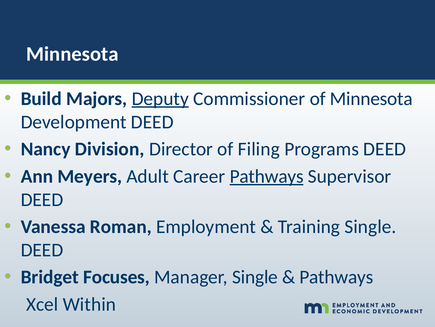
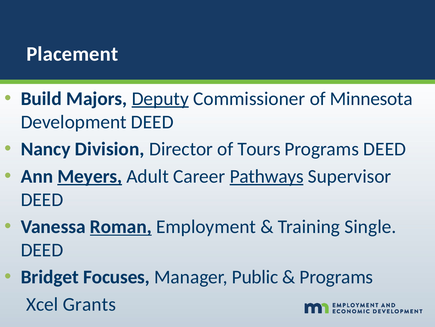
Minnesota: Minnesota -> Placement (72, 54)
Filing: Filing -> Tours (259, 149)
Meyers underline: none -> present (90, 176)
Roman underline: none -> present (121, 226)
Manager Single: Single -> Public (255, 277)
Pathways: Pathways -> Programs (336, 277)
Within: Within -> Grants (89, 304)
